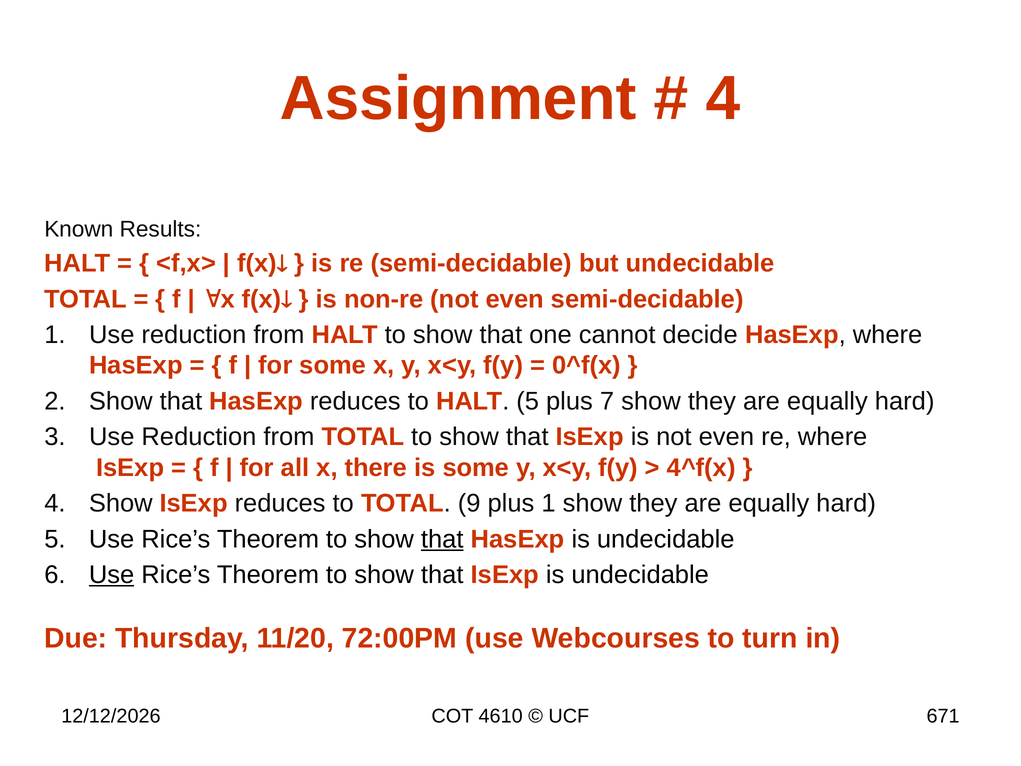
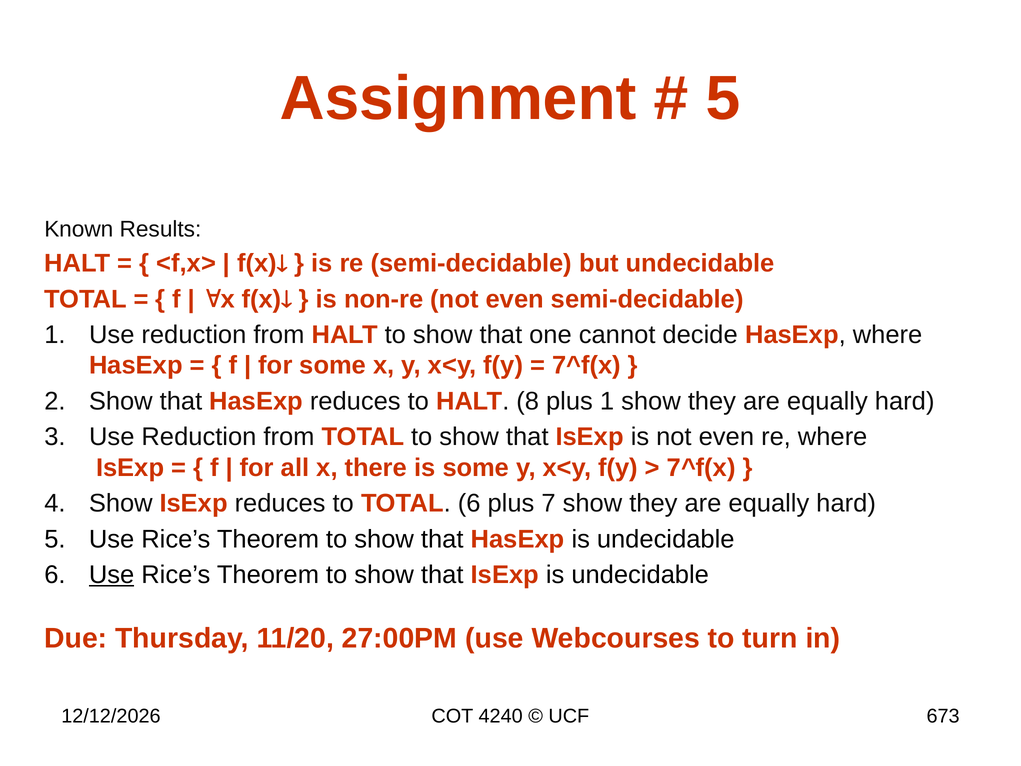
4: 4 -> 5 (723, 99)
0^f(x: 0^f(x -> 7^f(x (586, 365)
HALT 5: 5 -> 8 (528, 401)
plus 7: 7 -> 1 (607, 401)
4^f(x: 4^f(x -> 7^f(x (701, 467)
TOTAL 9: 9 -> 6 (469, 503)
plus 1: 1 -> 7 (548, 503)
that underline: present -> none (442, 539)
72:00PM: 72:00PM -> 27:00PM (399, 638)
4610: 4610 -> 4240 (501, 716)
671: 671 -> 673 (943, 716)
